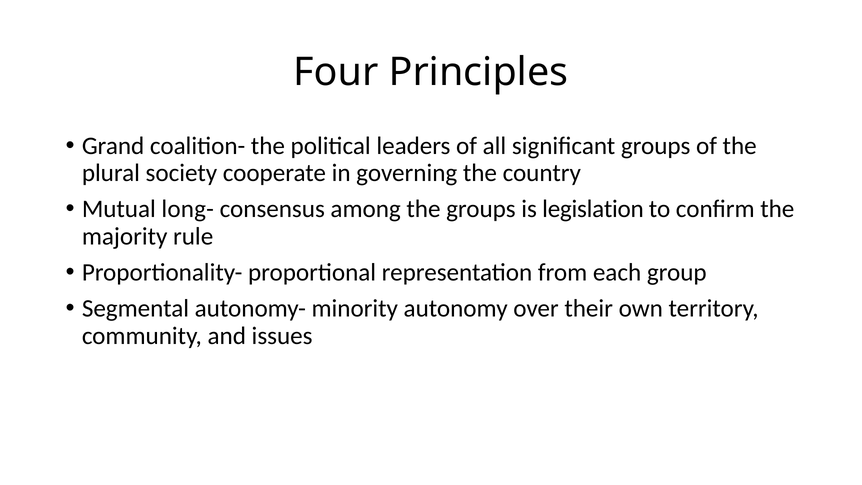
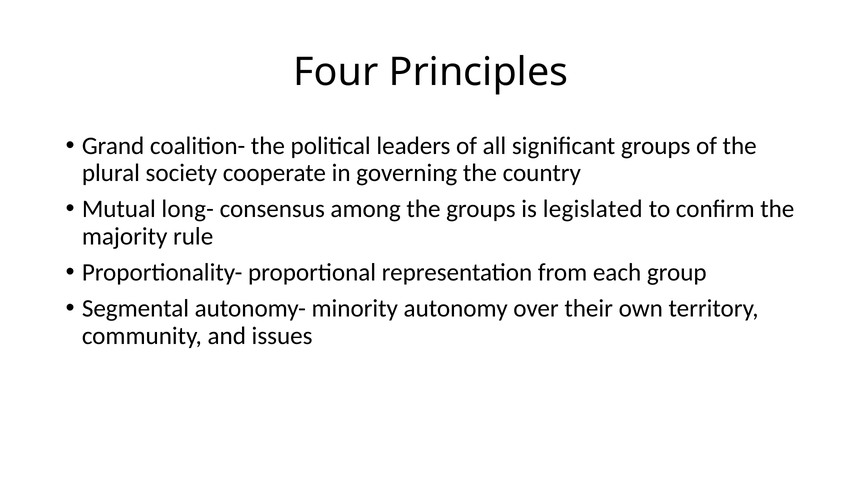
legislation: legislation -> legislated (593, 209)
